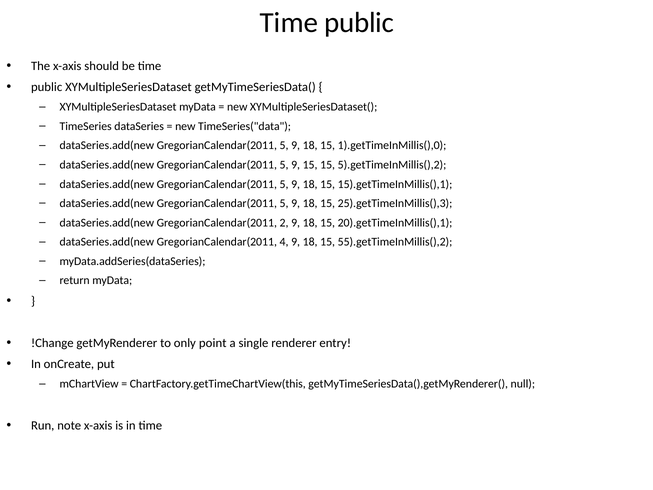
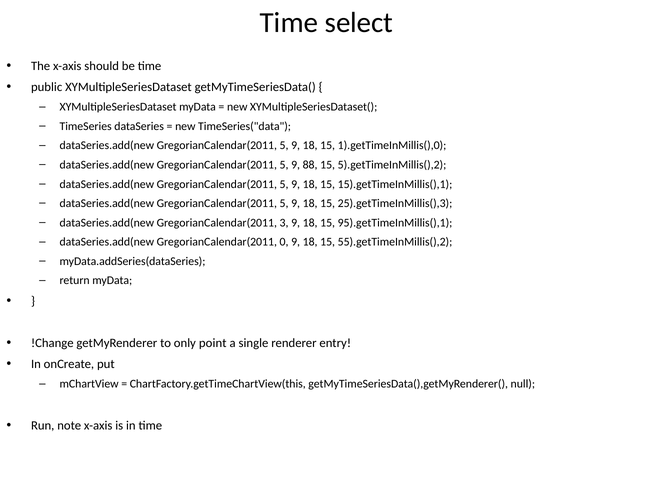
Time public: public -> select (359, 23)
9 15: 15 -> 88 (310, 165)
2: 2 -> 3 (284, 223)
20).getTimeInMillis(),1: 20).getTimeInMillis(),1 -> 95).getTimeInMillis(),1 (395, 223)
4: 4 -> 0 (284, 242)
